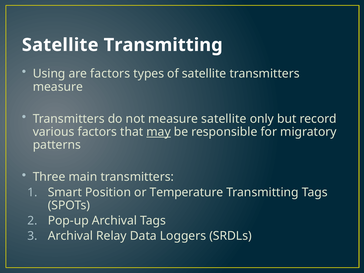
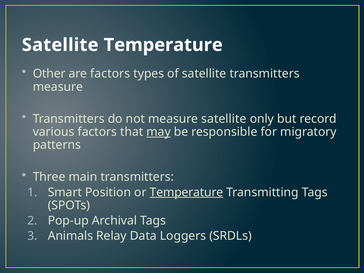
Satellite Transmitting: Transmitting -> Temperature (163, 45)
Using: Using -> Other (49, 74)
Temperature underline: none -> present (186, 192)
Archival: Archival -> Animals (70, 236)
